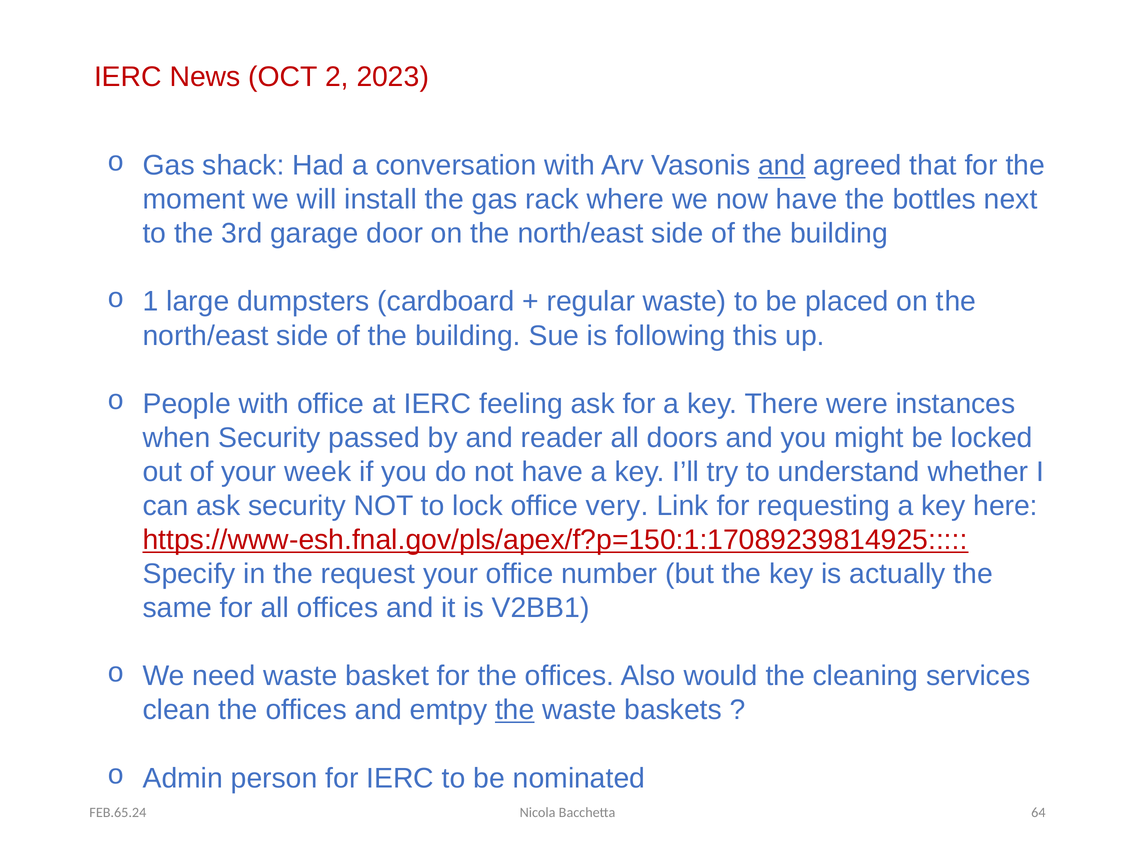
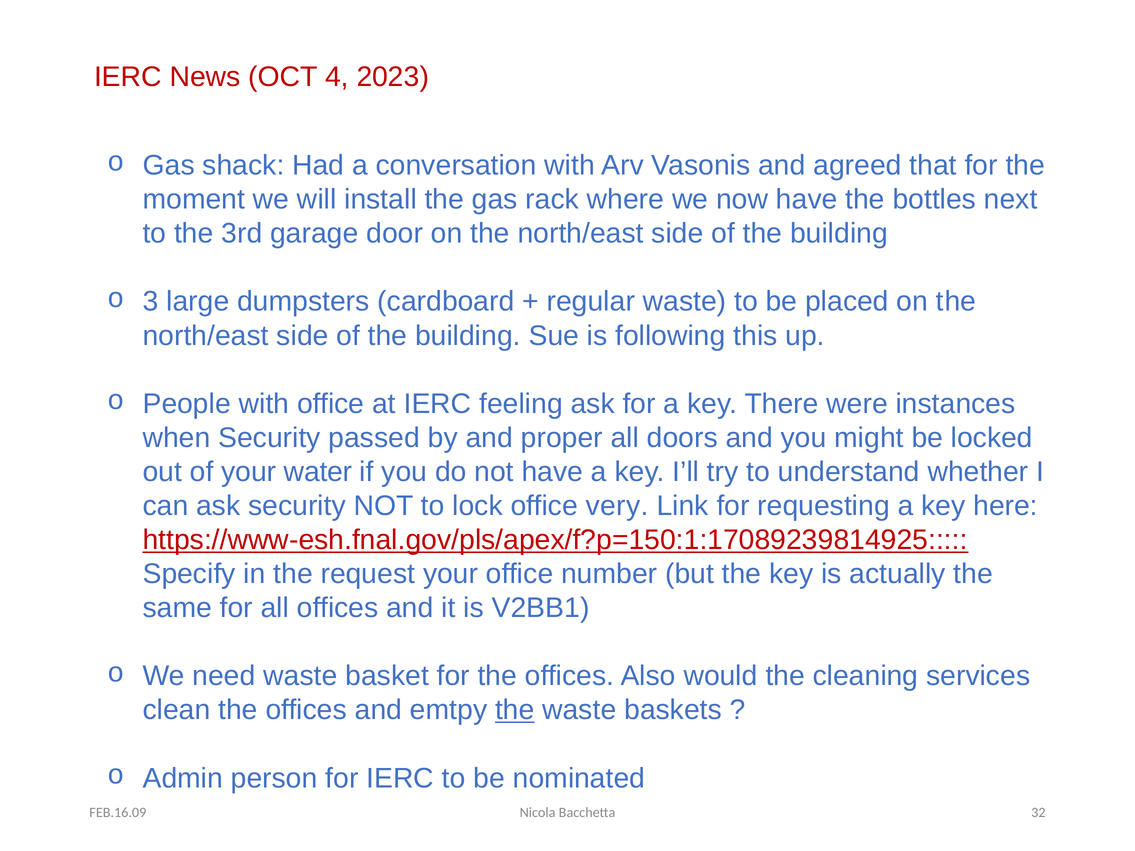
2: 2 -> 4 (337, 77)
and underline: present -> none (782, 165)
1: 1 -> 3 (151, 302)
reader: reader -> proper (562, 438)
week: week -> water (318, 472)
64: 64 -> 32 (1038, 813)
FEB.65.24: FEB.65.24 -> FEB.16.09 (118, 813)
